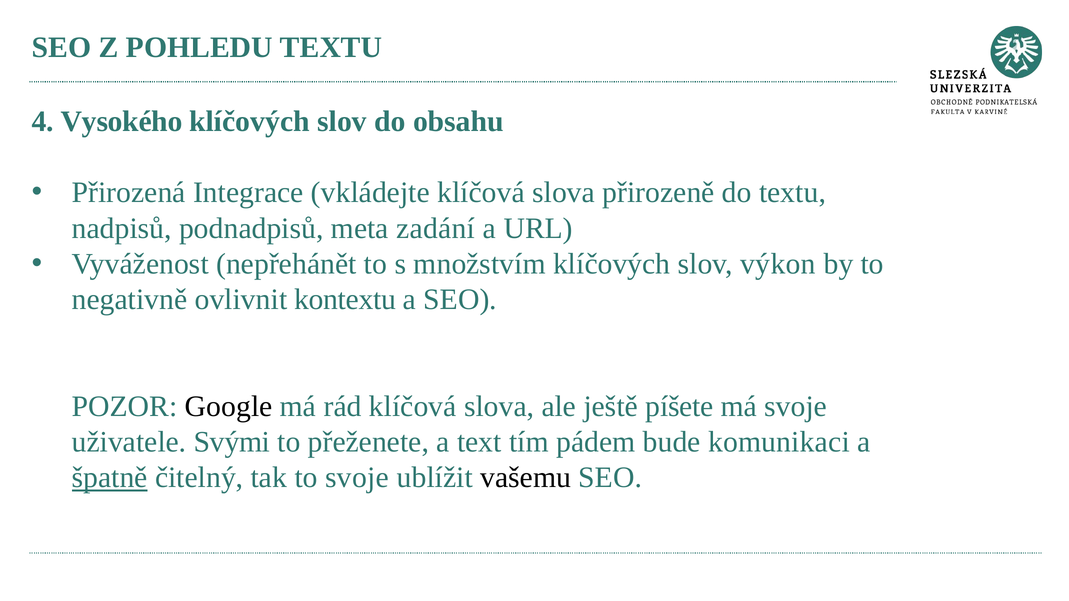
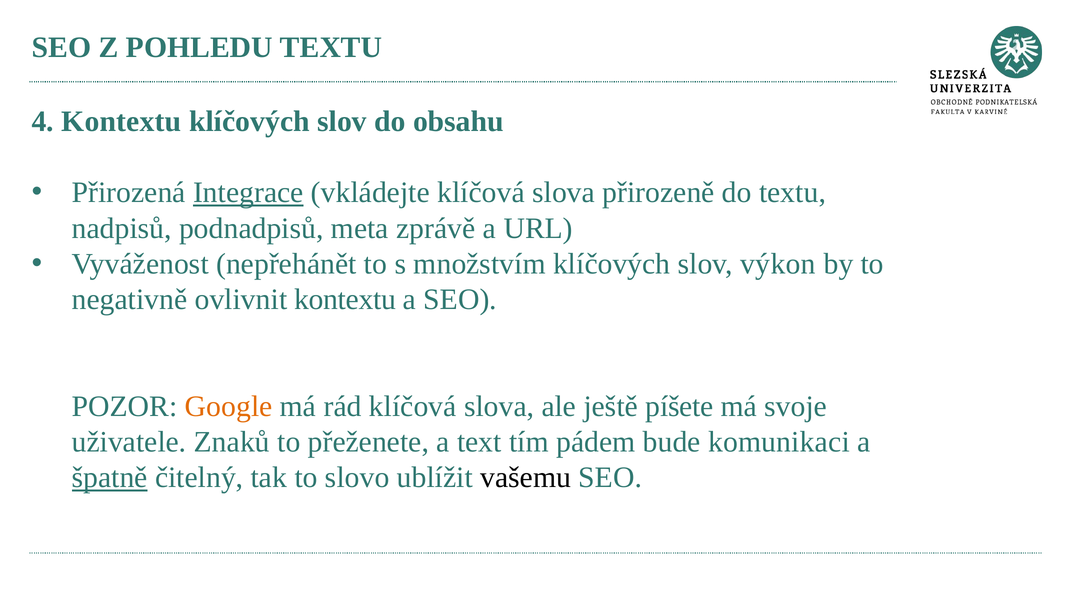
4 Vysokého: Vysokého -> Kontextu (121, 121)
Integrace underline: none -> present (248, 193)
zadání: zadání -> zprávě (436, 228)
Google colour: black -> orange (229, 407)
Svými: Svými -> Znaků (232, 442)
to svoje: svoje -> slovo (357, 478)
